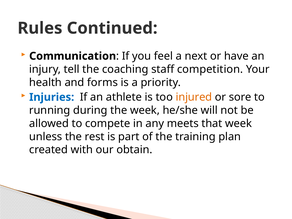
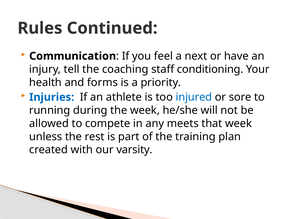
competition: competition -> conditioning (210, 69)
injured colour: orange -> blue (194, 97)
obtain: obtain -> varsity (134, 150)
